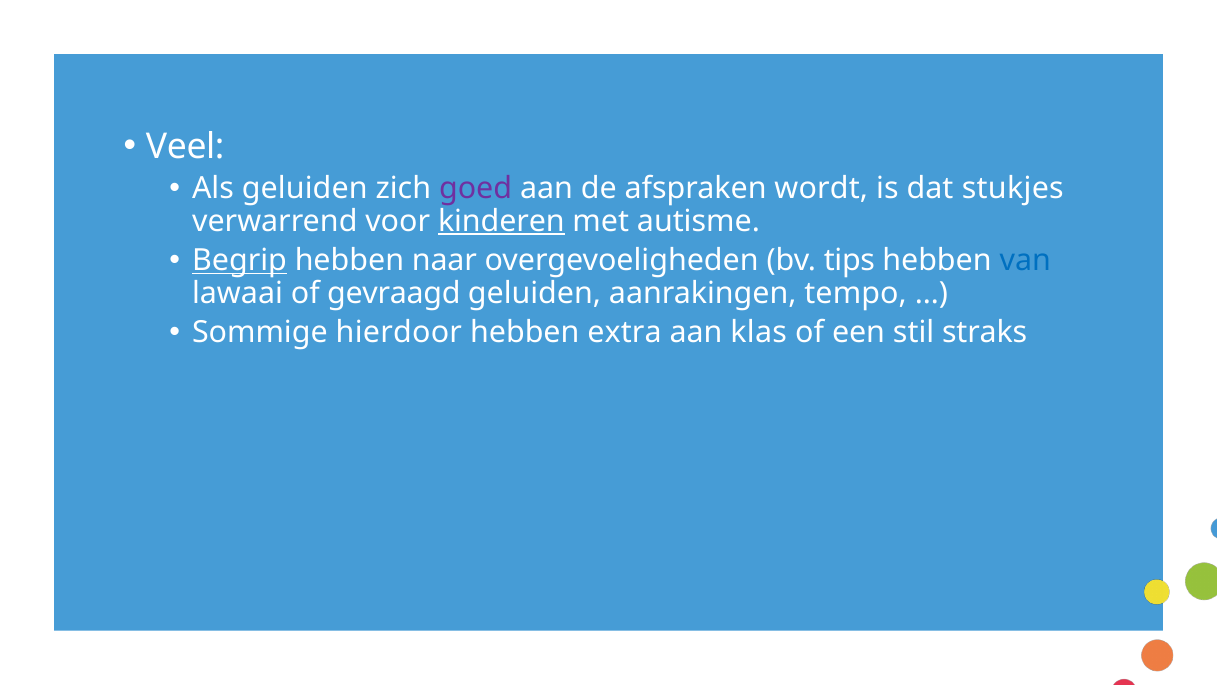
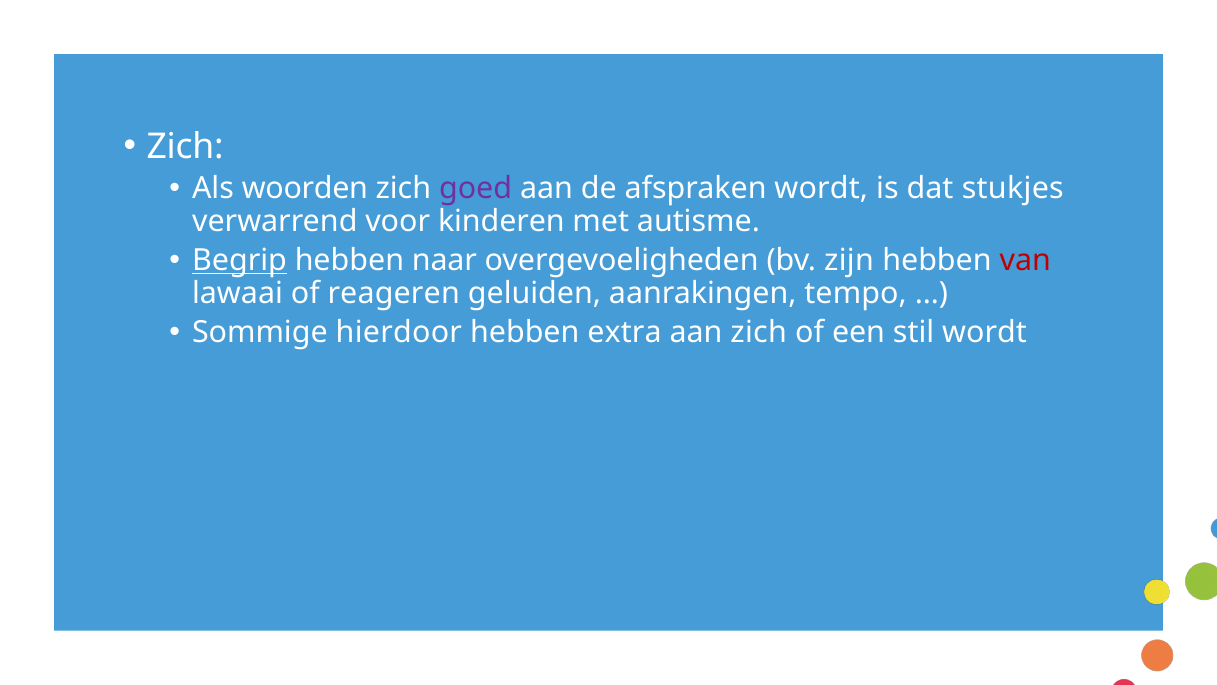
Veel: Veel -> Zich (185, 146)
Als geluiden: geluiden -> woorden (305, 188)
kinderen underline: present -> none (501, 221)
tips: tips -> zijn (849, 260)
van colour: blue -> red (1025, 260)
gevraagd: gevraagd -> reageren (394, 293)
aan klas: klas -> zich (759, 332)
stil straks: straks -> wordt (985, 332)
